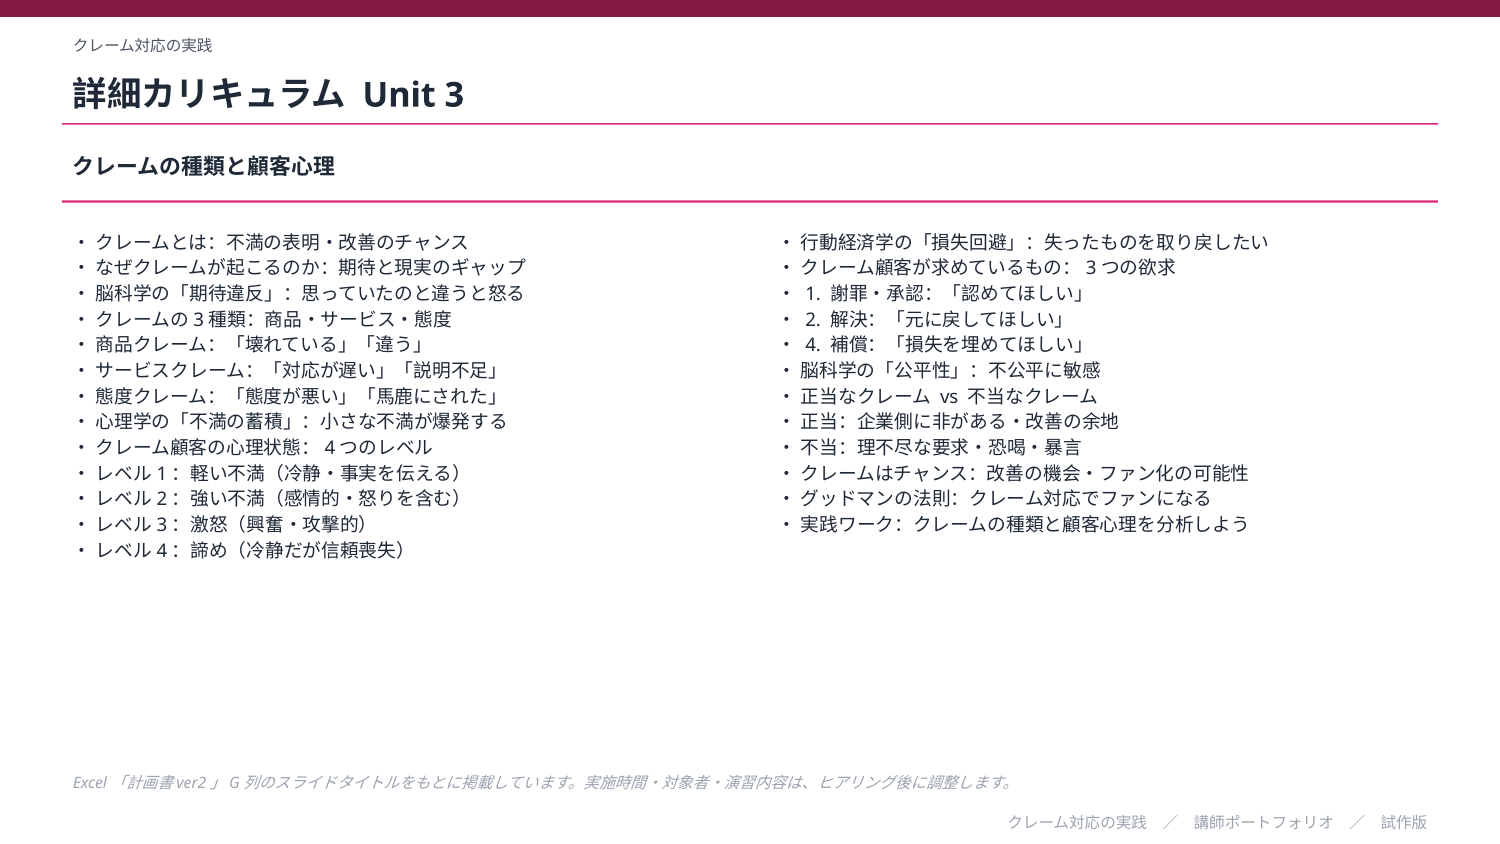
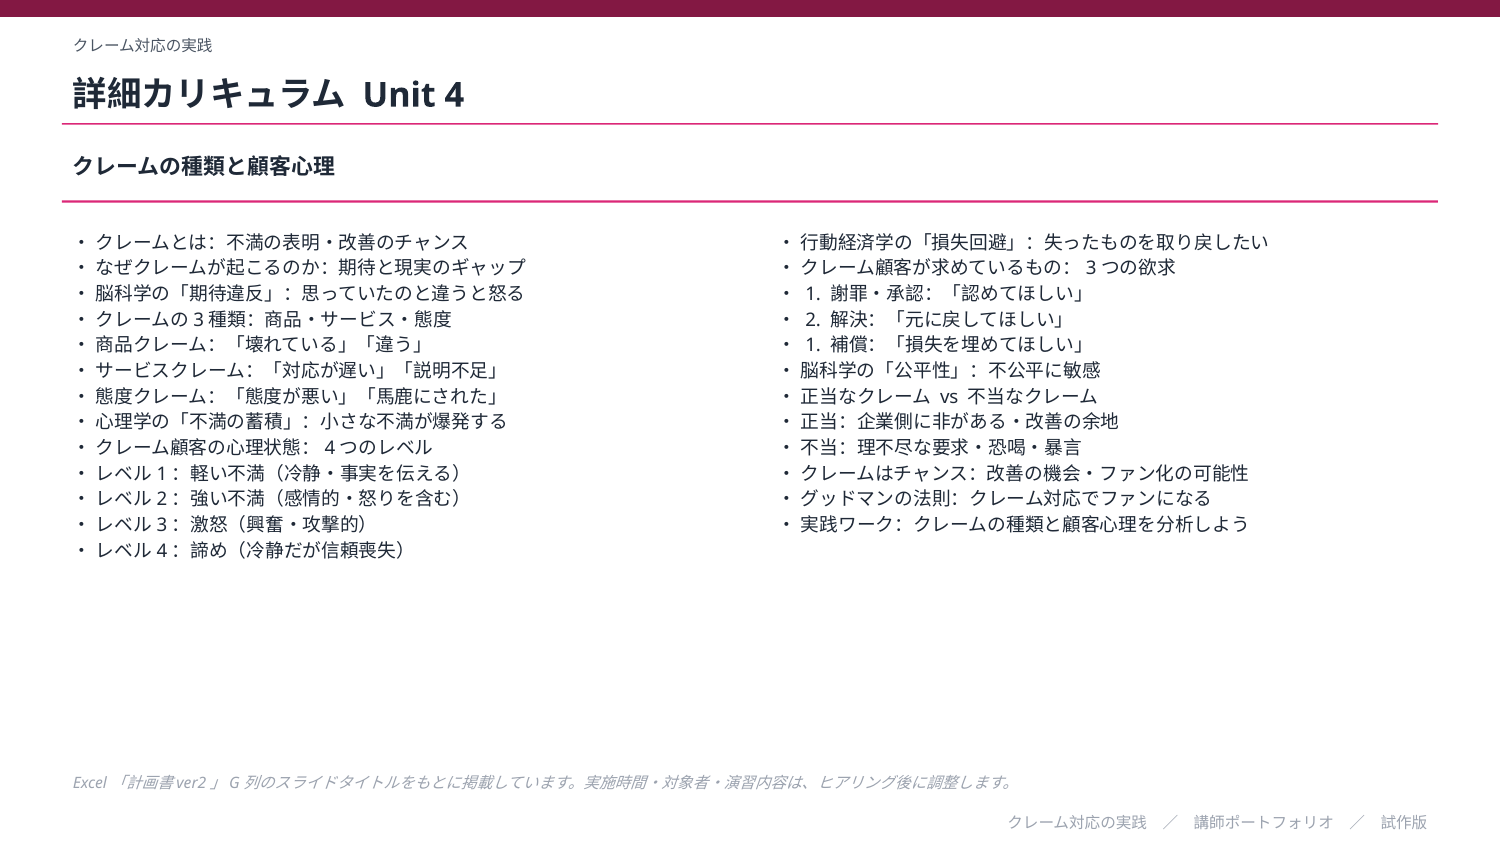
3: 3 -> 4 (454, 95)
4: 4 -> 1 (813, 346)
